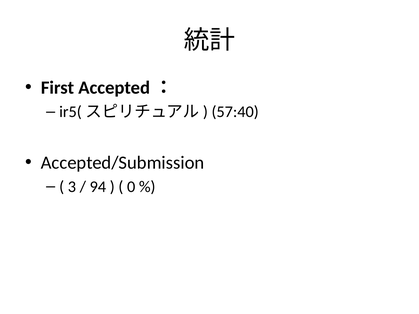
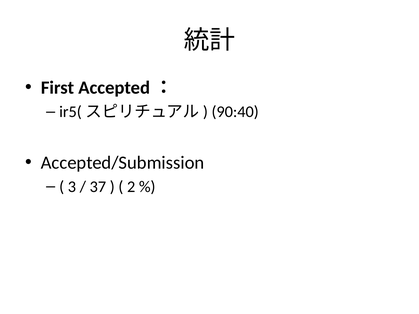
57:40: 57:40 -> 90:40 (235, 112)
94: 94 -> 37 (98, 187)
0: 0 -> 2 (131, 187)
